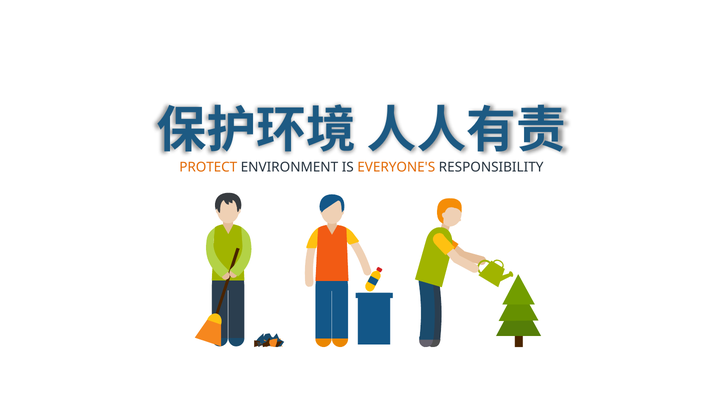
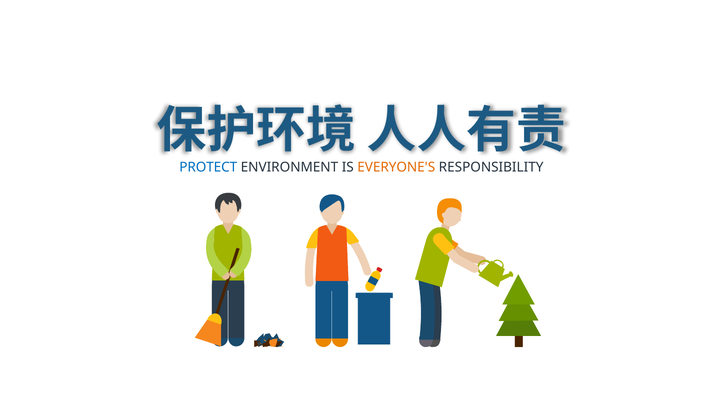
PROTECT colour: orange -> blue (208, 167)
